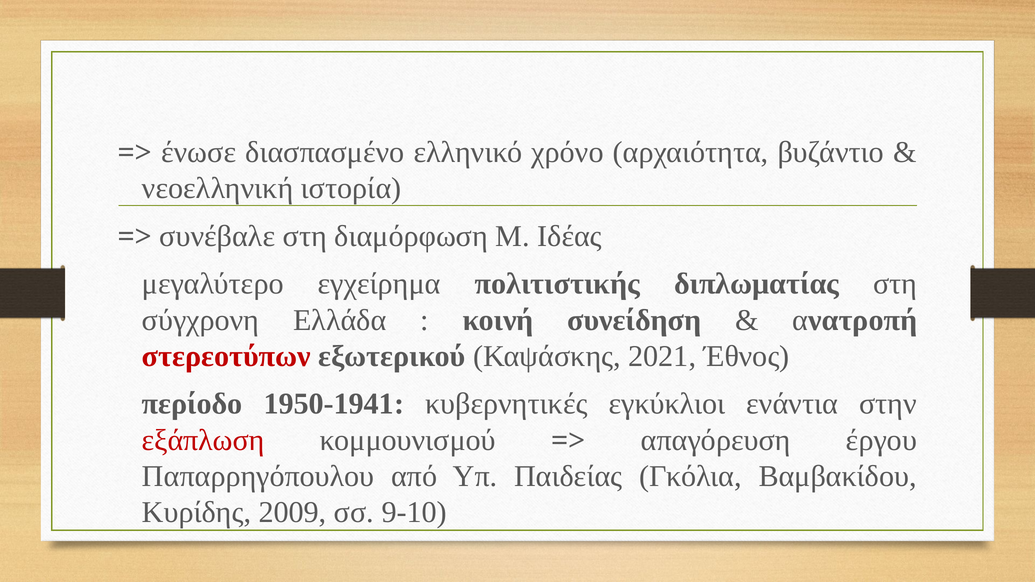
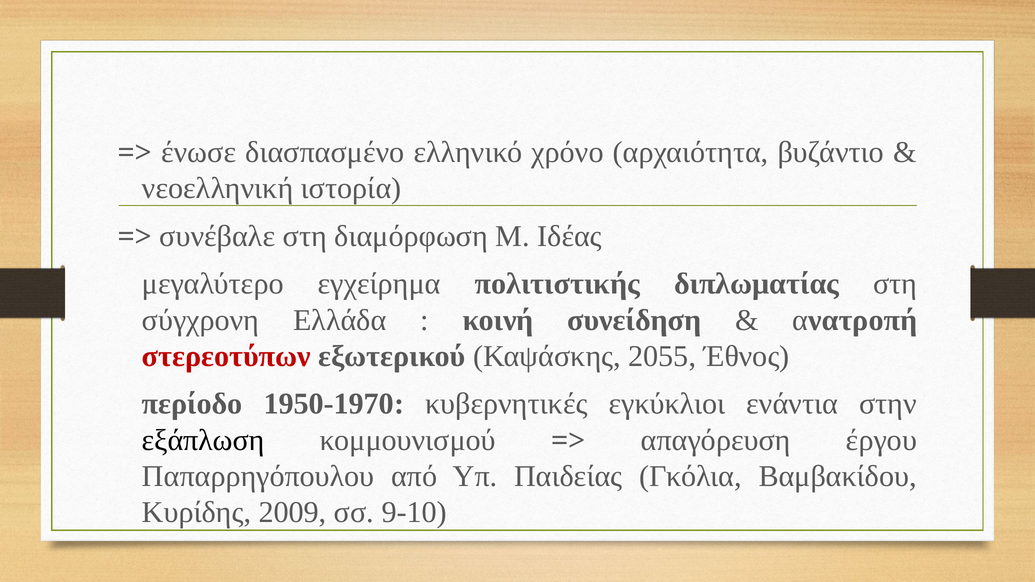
2021: 2021 -> 2055 (662, 356)
1950-1941: 1950-1941 -> 1950-1970 (334, 404)
εξάπλωση colour: red -> black (203, 440)
